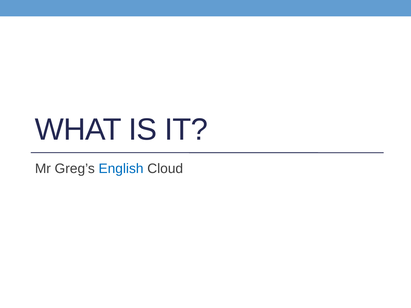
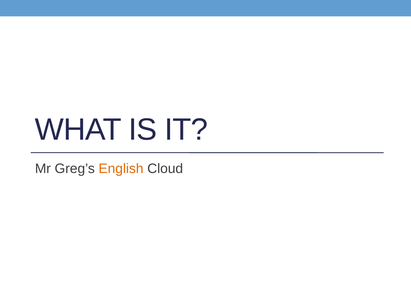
English colour: blue -> orange (121, 169)
